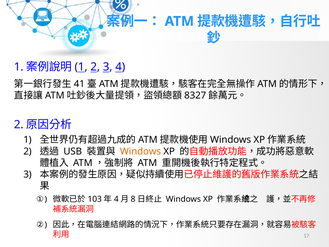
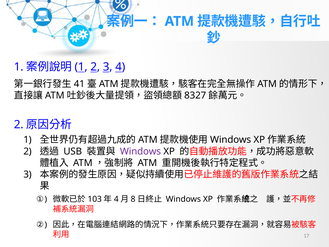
Windows colour: orange -> purple (140, 151)
